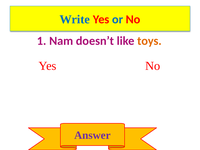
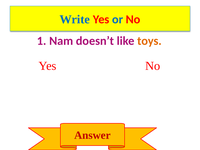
Answer colour: purple -> red (92, 135)
